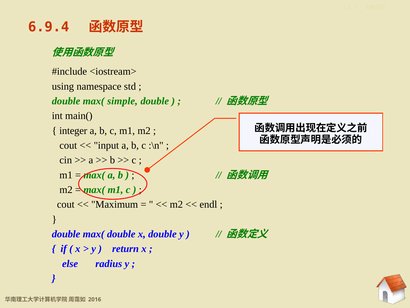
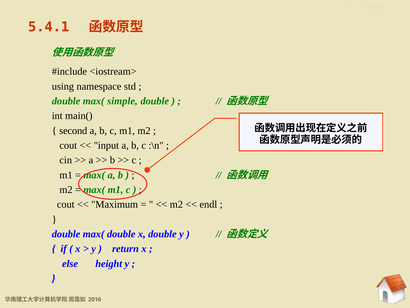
6.9.4: 6.9.4 -> 5.4.1 (49, 27)
integer: integer -> second (73, 130)
radius: radius -> height (109, 263)
